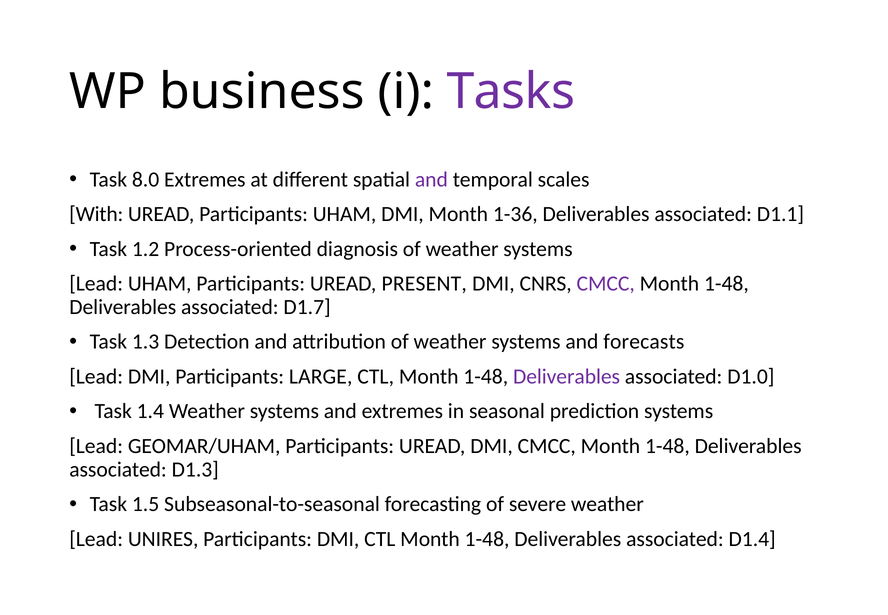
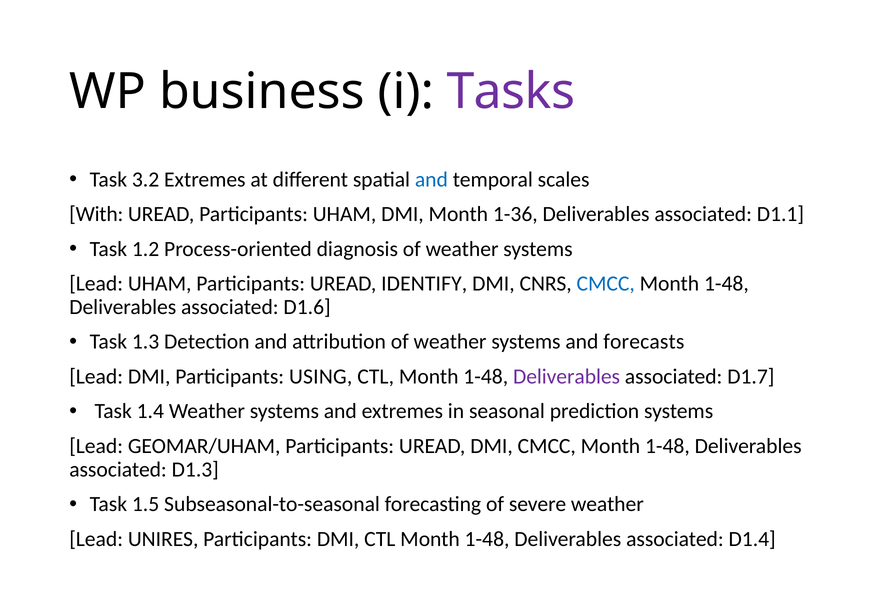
8.0: 8.0 -> 3.2 (146, 179)
and colour: purple -> blue (431, 179)
PRESENT: PRESENT -> IDENTIFY (424, 284)
CMCC colour: purple -> blue (606, 284)
D1.7: D1.7 -> D1.6 (307, 307)
LARGE: LARGE -> USING (321, 376)
D1.0: D1.0 -> D1.7 (751, 376)
